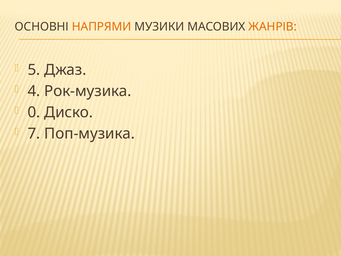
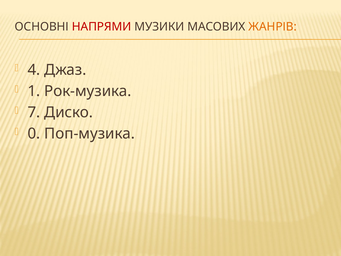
НАПРЯМИ colour: orange -> red (102, 27)
5: 5 -> 4 (34, 70)
4: 4 -> 1 (34, 91)
0: 0 -> 7 (34, 112)
7: 7 -> 0 (34, 133)
